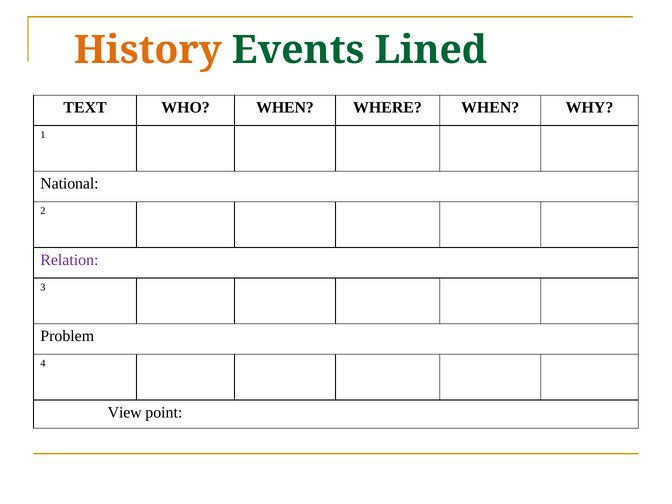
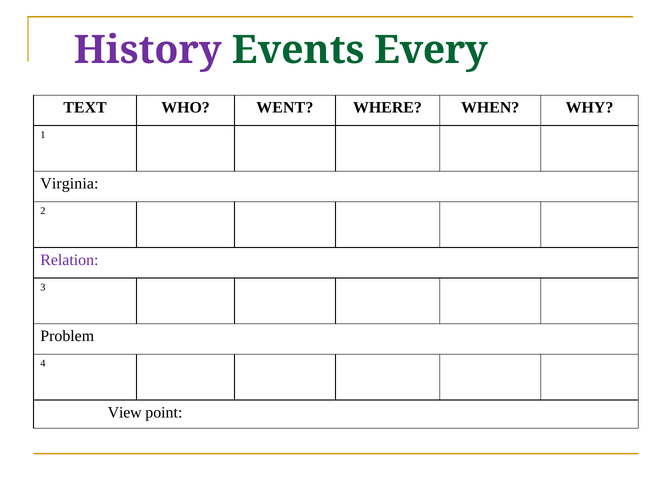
History colour: orange -> purple (148, 50)
Lined: Lined -> Every (431, 50)
WHO WHEN: WHEN -> WENT (285, 108)
National: National -> Virginia (69, 184)
